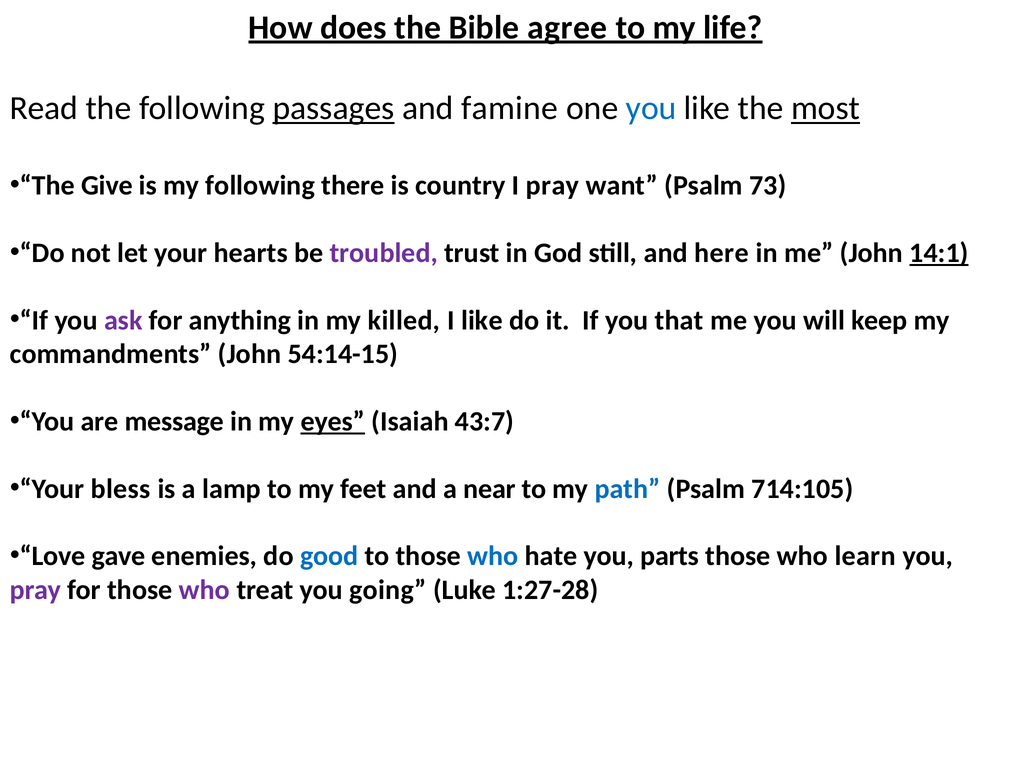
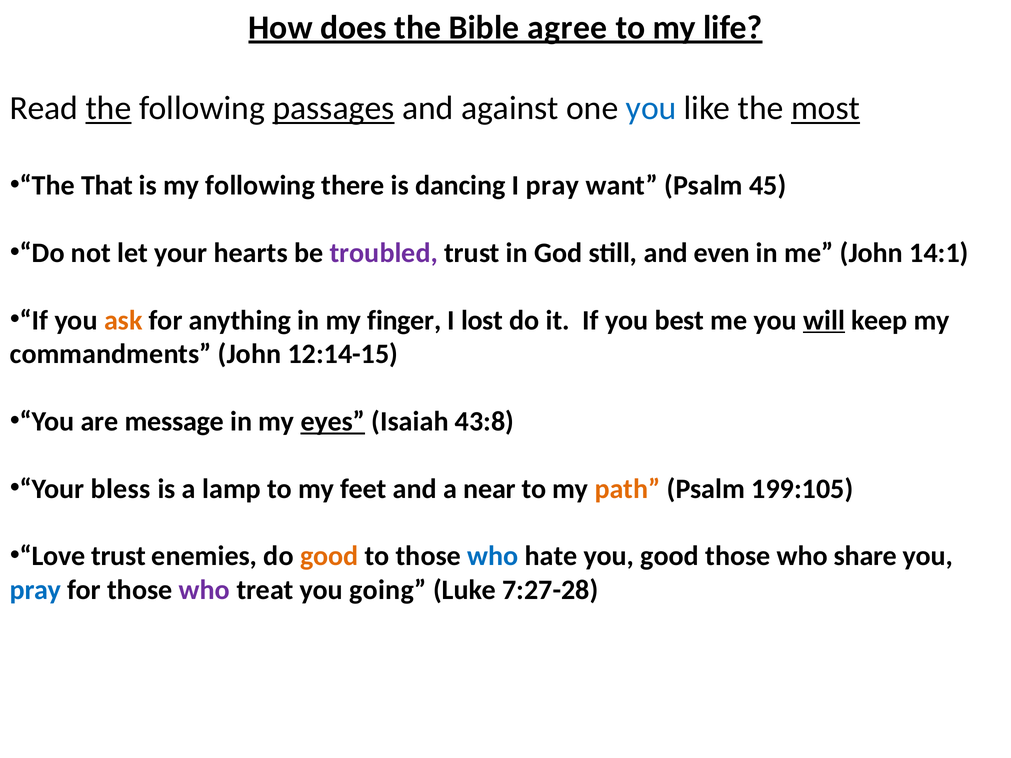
the underline: none -> present (109, 108)
famine: famine -> against (510, 108)
Give: Give -> That (107, 186)
country: country -> dancing (460, 186)
73: 73 -> 45 (768, 186)
here: here -> even (722, 253)
14:1 underline: present -> none (939, 253)
ask colour: purple -> orange (123, 320)
killed: killed -> finger (404, 320)
I like: like -> lost (482, 320)
that: that -> best (679, 320)
will underline: none -> present (824, 320)
54:14-15: 54:14-15 -> 12:14-15 (343, 354)
43:7: 43:7 -> 43:8 (485, 422)
path colour: blue -> orange (627, 489)
714:105: 714:105 -> 199:105 (802, 489)
Love gave: gave -> trust (119, 556)
good colour: blue -> orange (329, 556)
you parts: parts -> good (670, 556)
learn: learn -> share (865, 556)
pray colour: purple -> blue (36, 590)
1:27-28: 1:27-28 -> 7:27-28 (550, 590)
